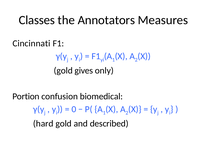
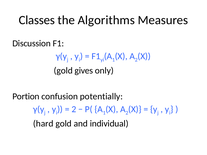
Annotators: Annotators -> Algorithms (106, 20)
Cincinnati: Cincinnati -> Discussion (32, 43)
biomedical: biomedical -> potentially (101, 96)
0: 0 -> 2 (74, 109)
described: described -> individual (109, 124)
